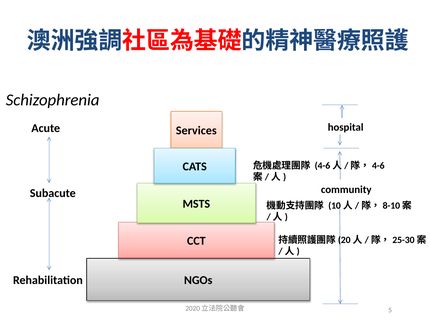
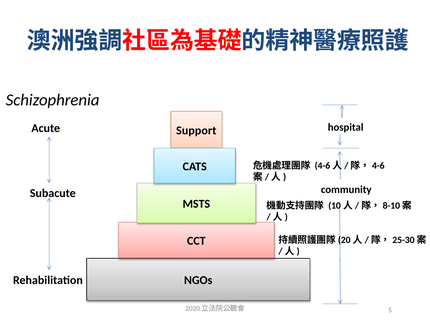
Services: Services -> Support (196, 130)
